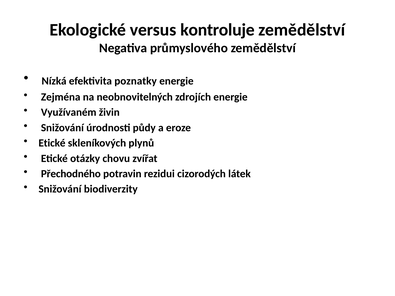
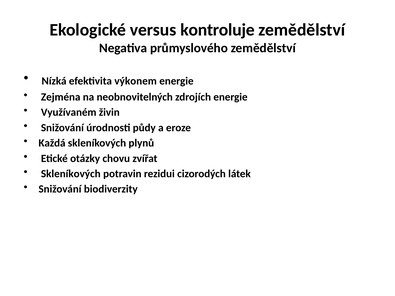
poznatky: poznatky -> výkonem (136, 81)
Etické: Etické -> Každá (52, 143)
Přechodného: Přechodného -> Skleníkových (71, 174)
